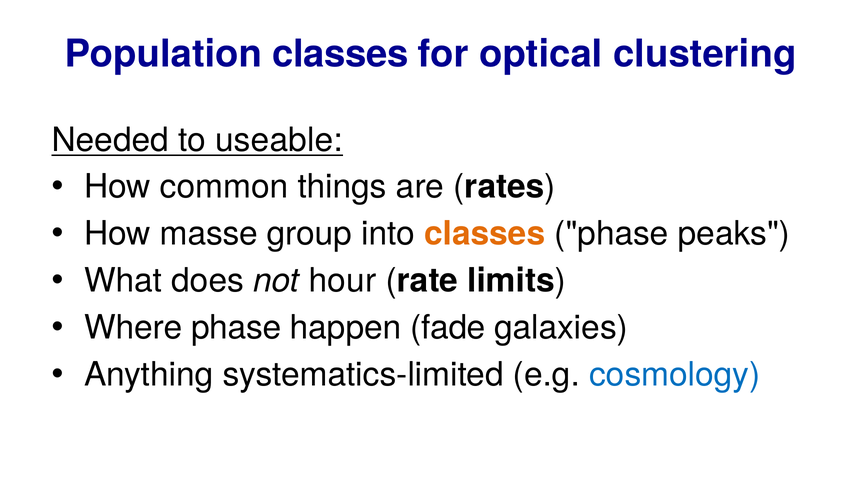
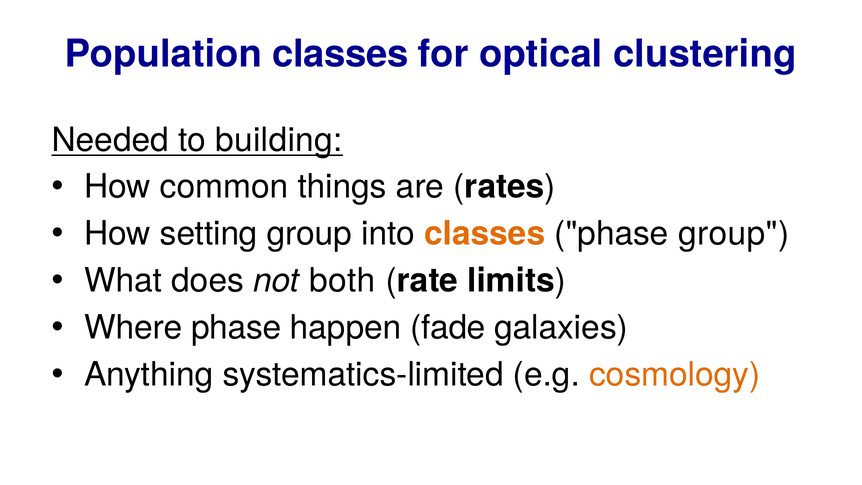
useable: useable -> building (279, 140)
masse: masse -> setting (209, 234)
phase peaks: peaks -> group (734, 234)
hour: hour -> both (342, 281)
cosmology colour: blue -> orange (675, 375)
